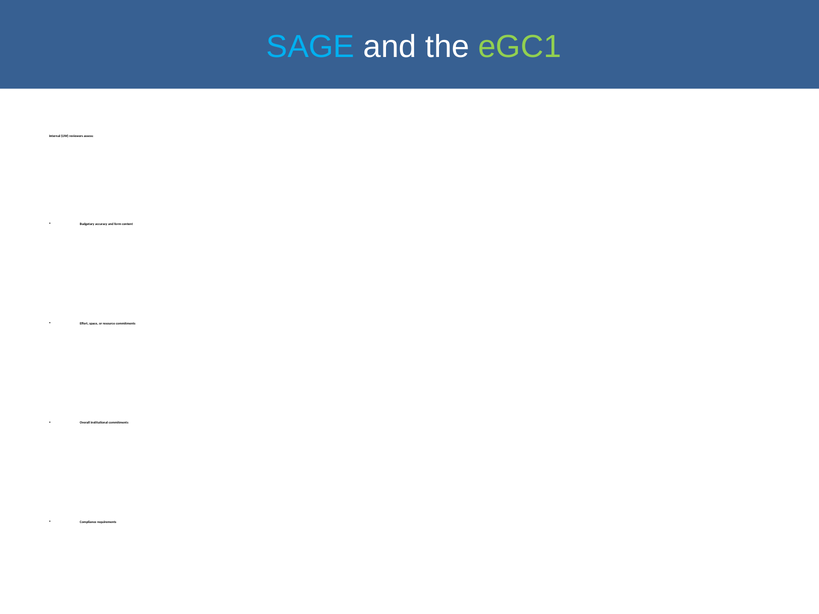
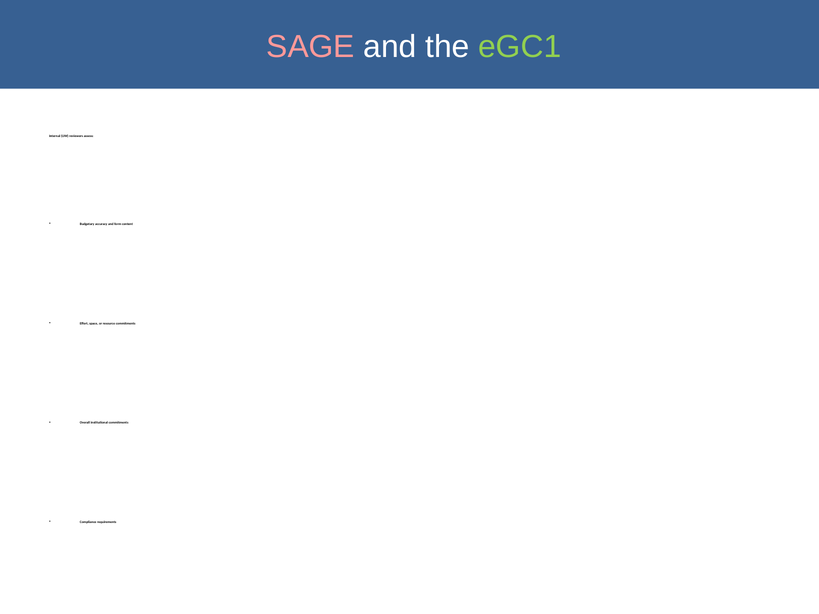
SAGE colour: light blue -> pink (310, 47)
